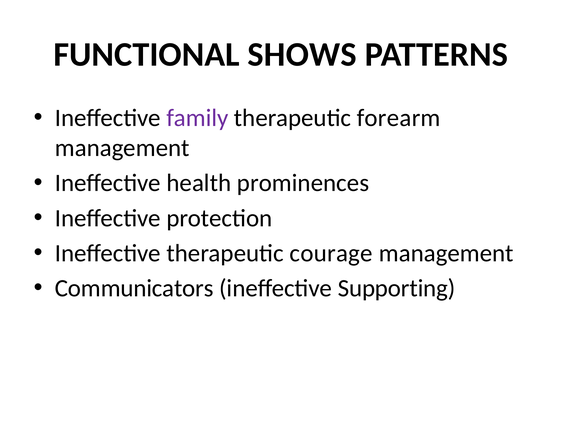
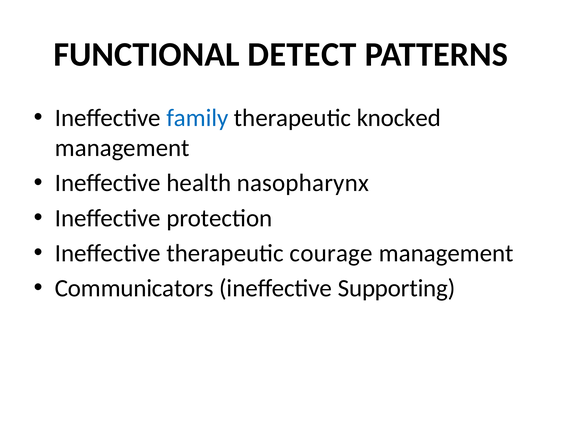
SHOWS: SHOWS -> DETECT (302, 54)
family colour: purple -> blue (197, 118)
forearm: forearm -> knocked (399, 118)
prominences: prominences -> nasopharynx (303, 183)
